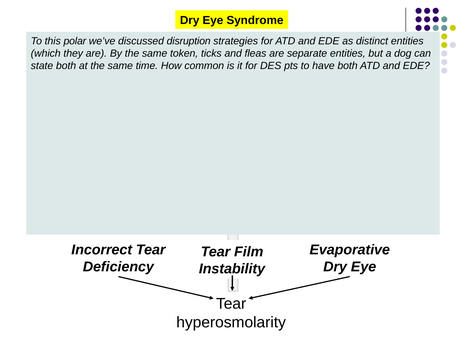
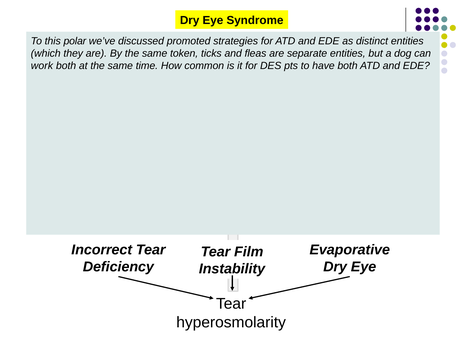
disruption: disruption -> promoted (189, 41)
state: state -> work (42, 66)
